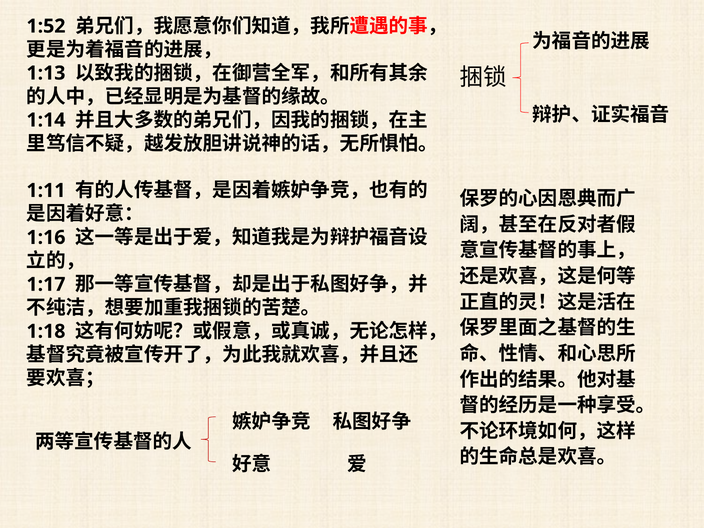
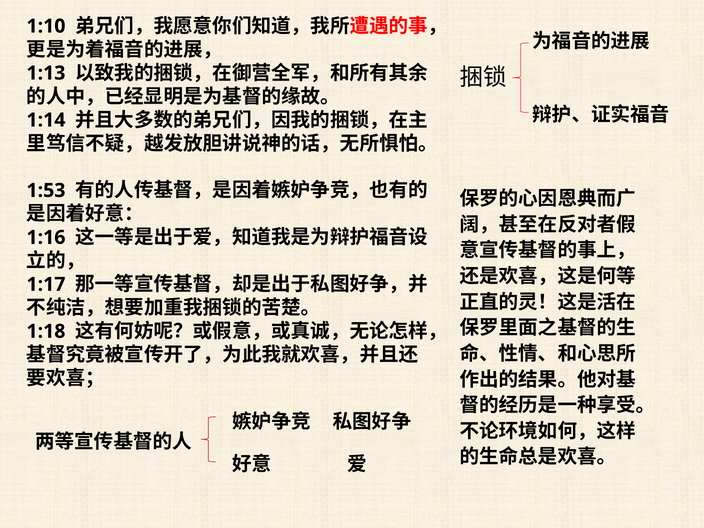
1:52: 1:52 -> 1:10 (46, 26)
1:11: 1:11 -> 1:53 (46, 190)
